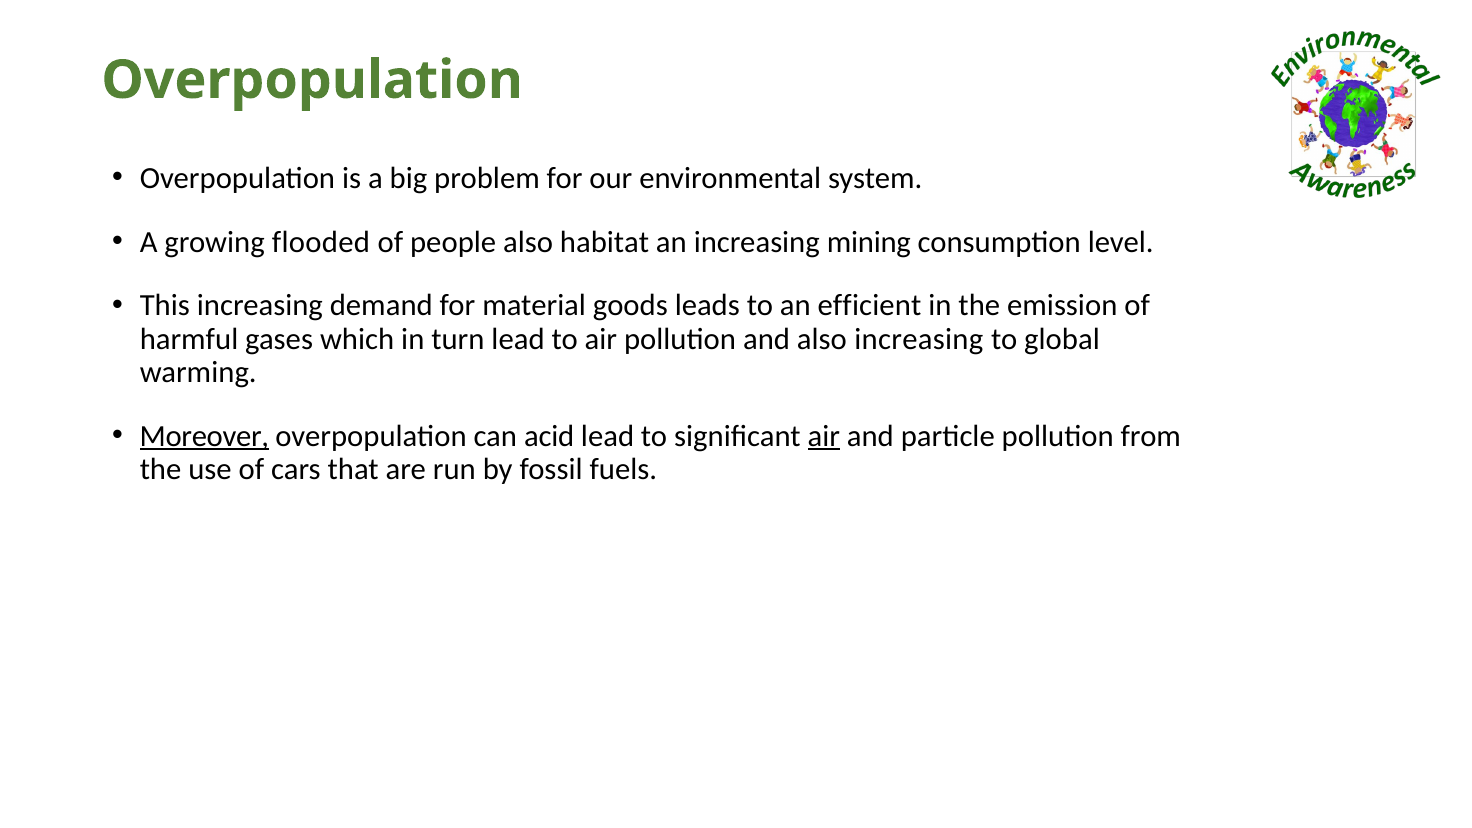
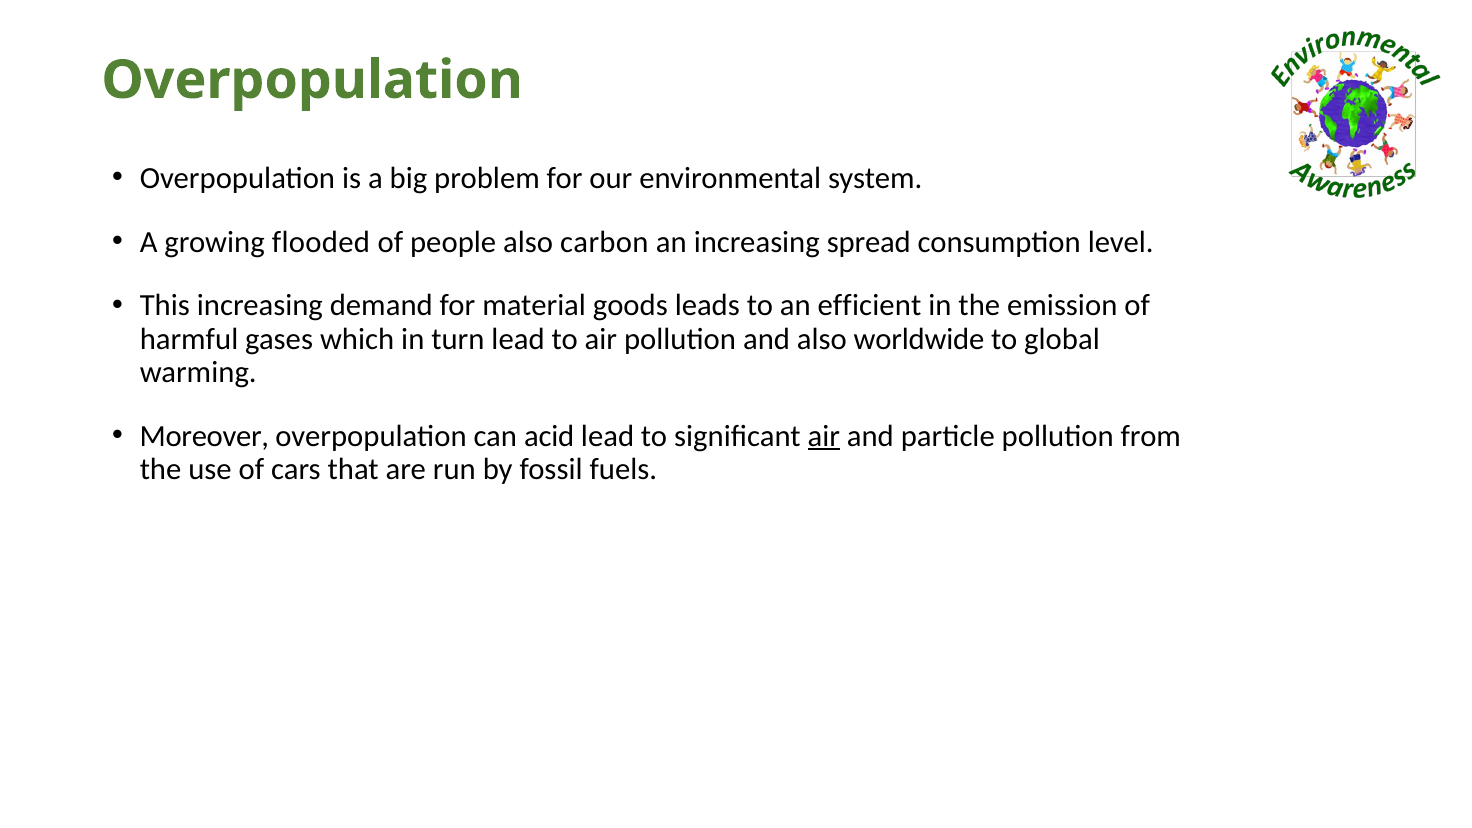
habitat: habitat -> carbon (604, 242)
mining: mining -> spread (869, 242)
also increasing: increasing -> worldwide (919, 339)
Moreover underline: present -> none (204, 436)
